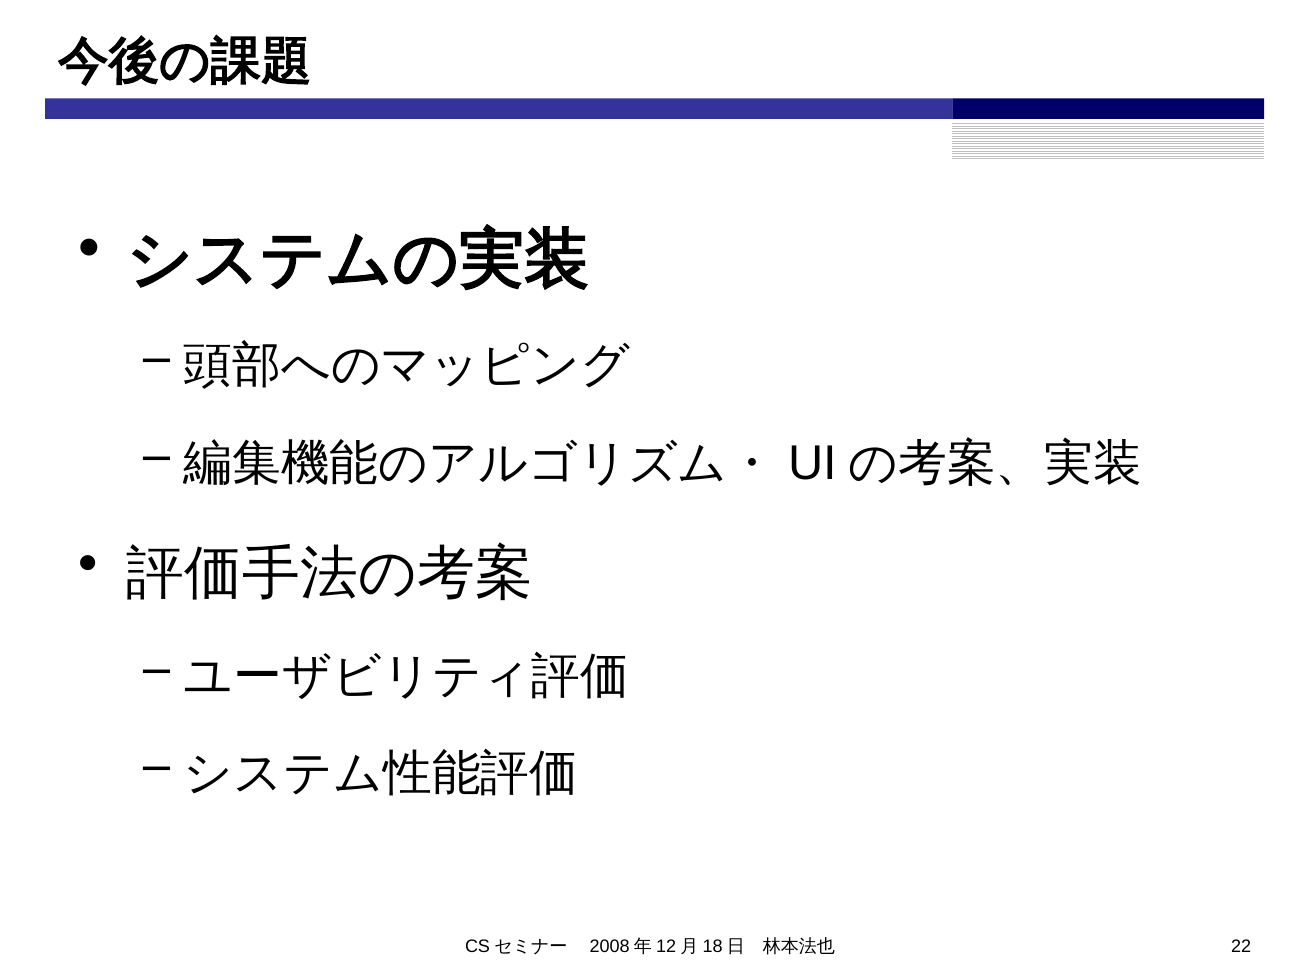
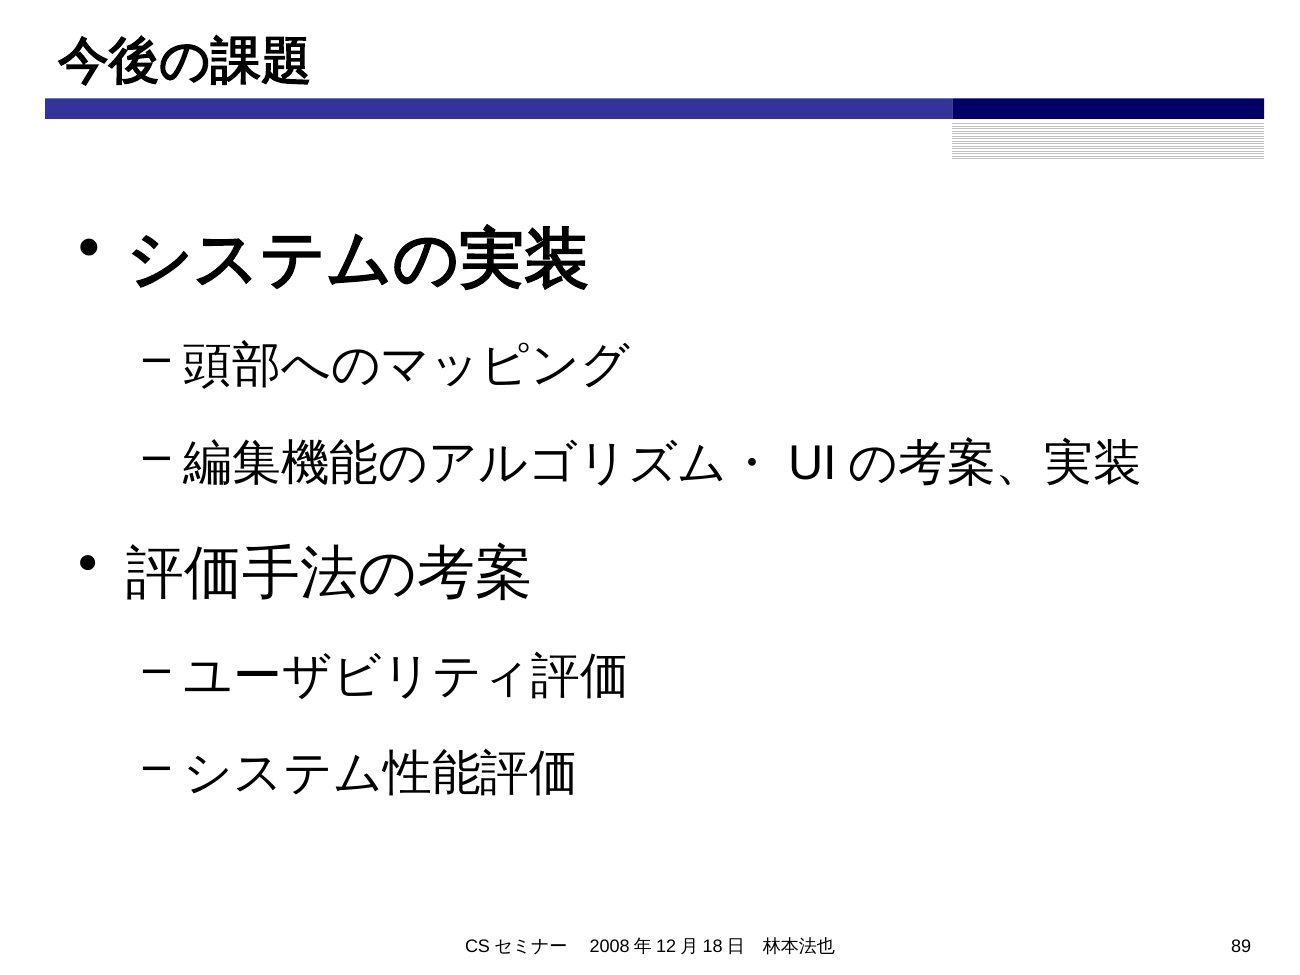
22: 22 -> 89 (1241, 946)
